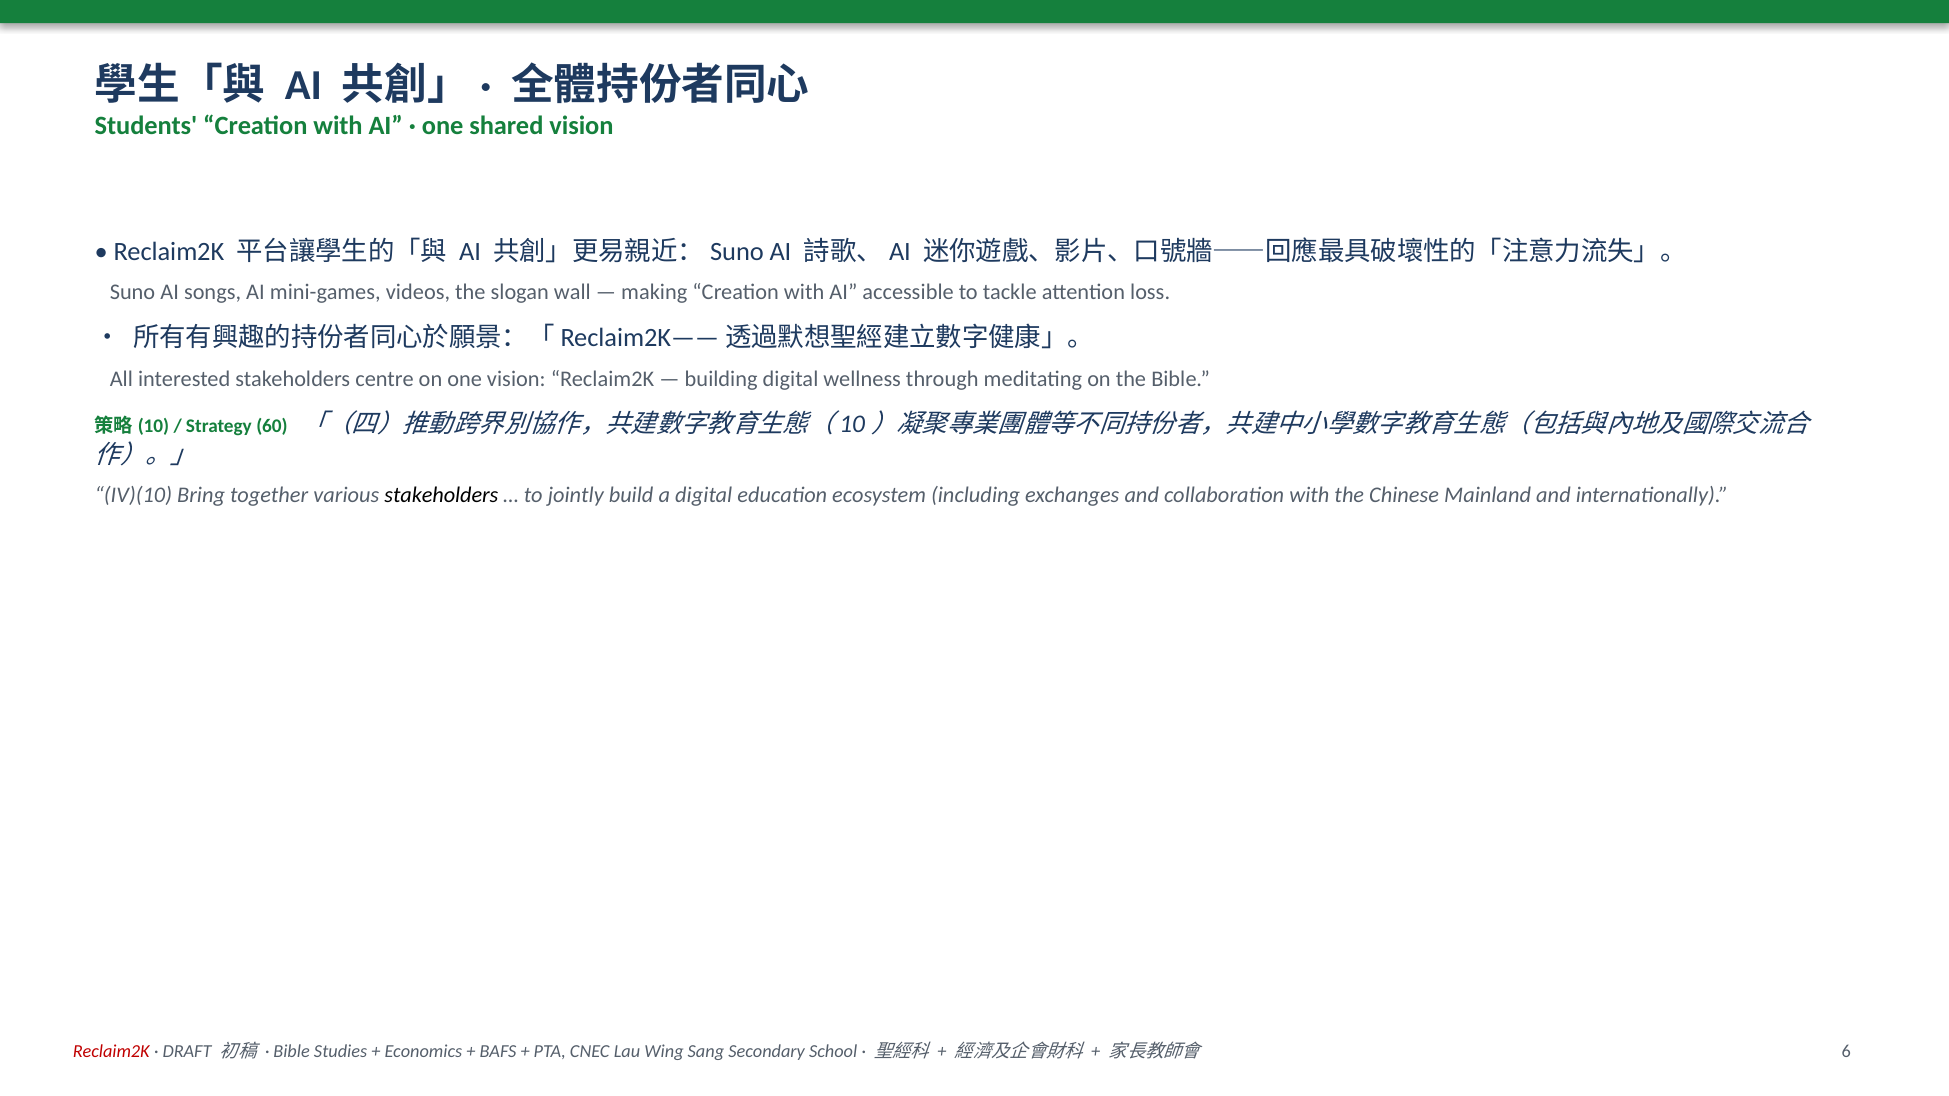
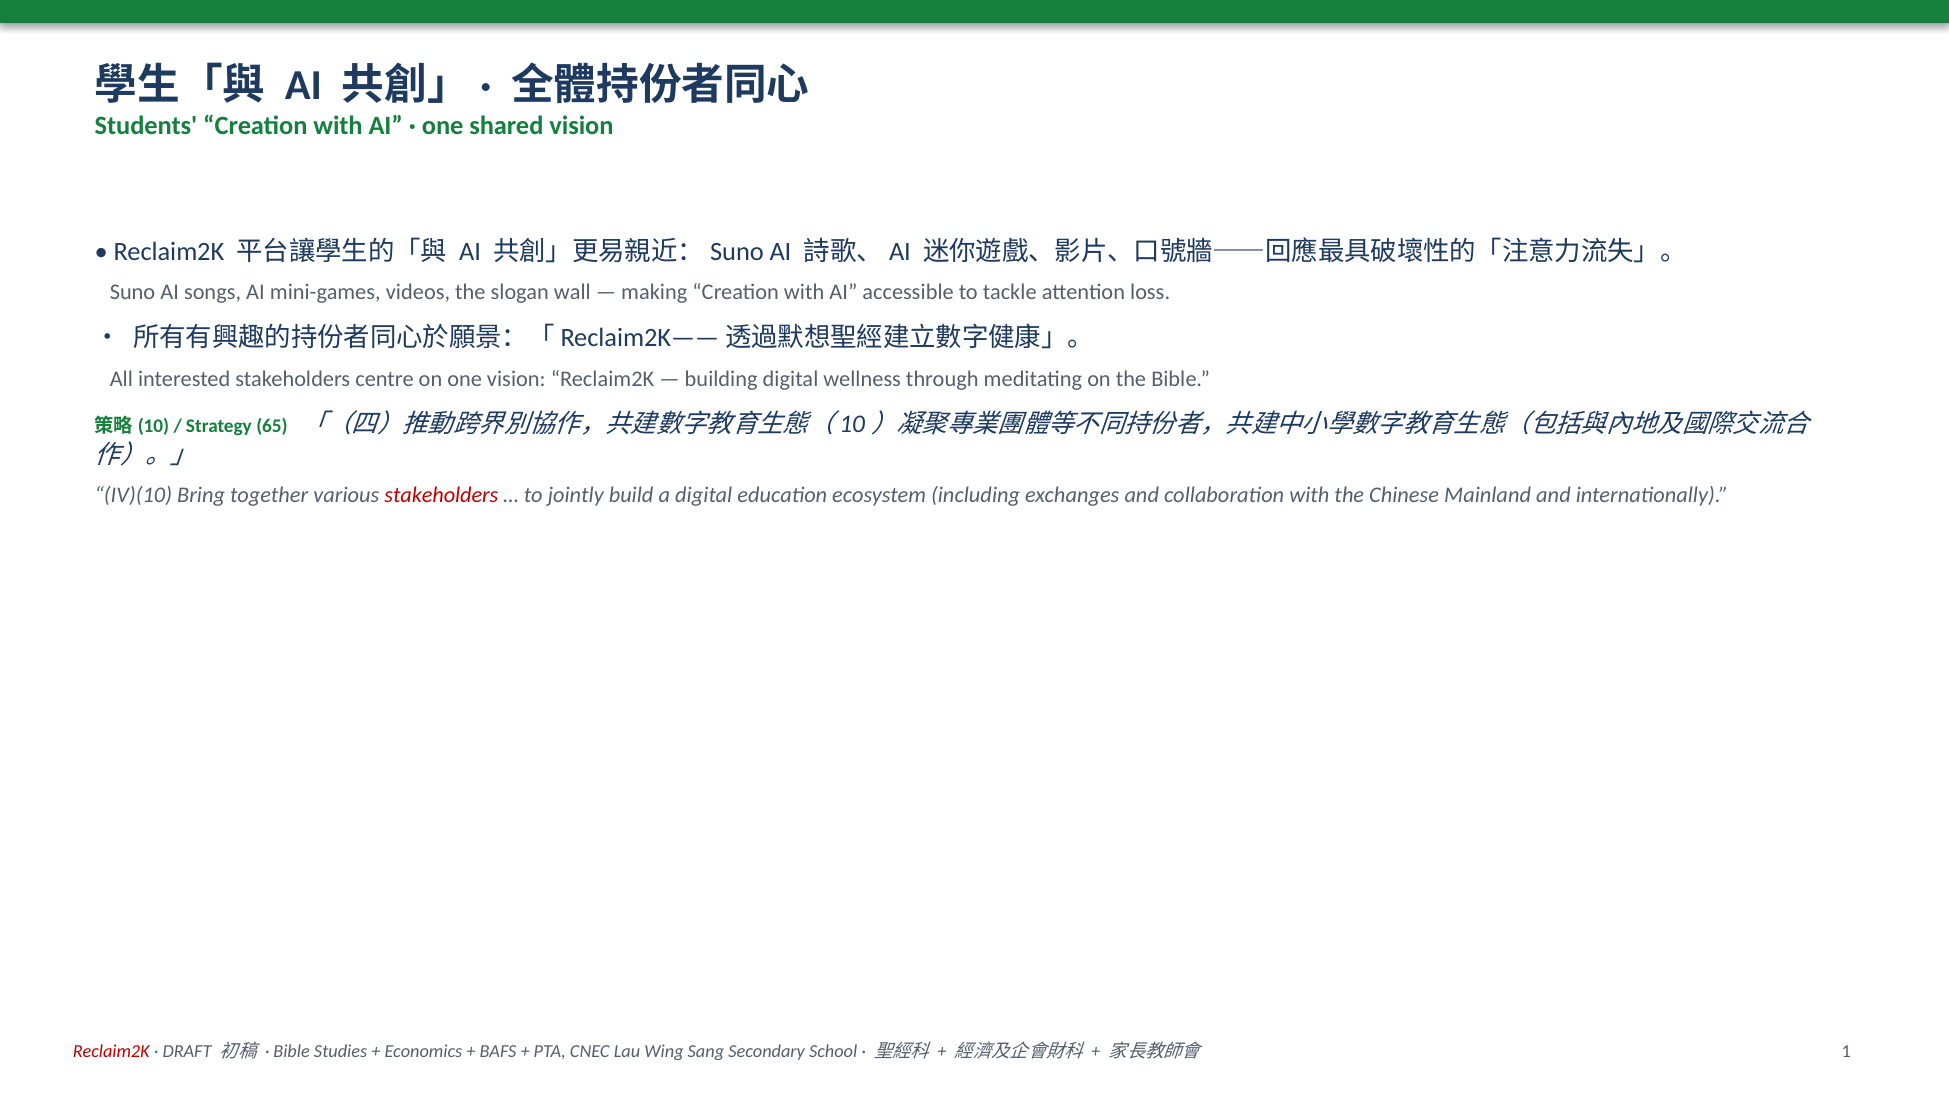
60: 60 -> 65 (272, 427)
stakeholders colour: black -> red (441, 496)
6: 6 -> 1 (1846, 1051)
